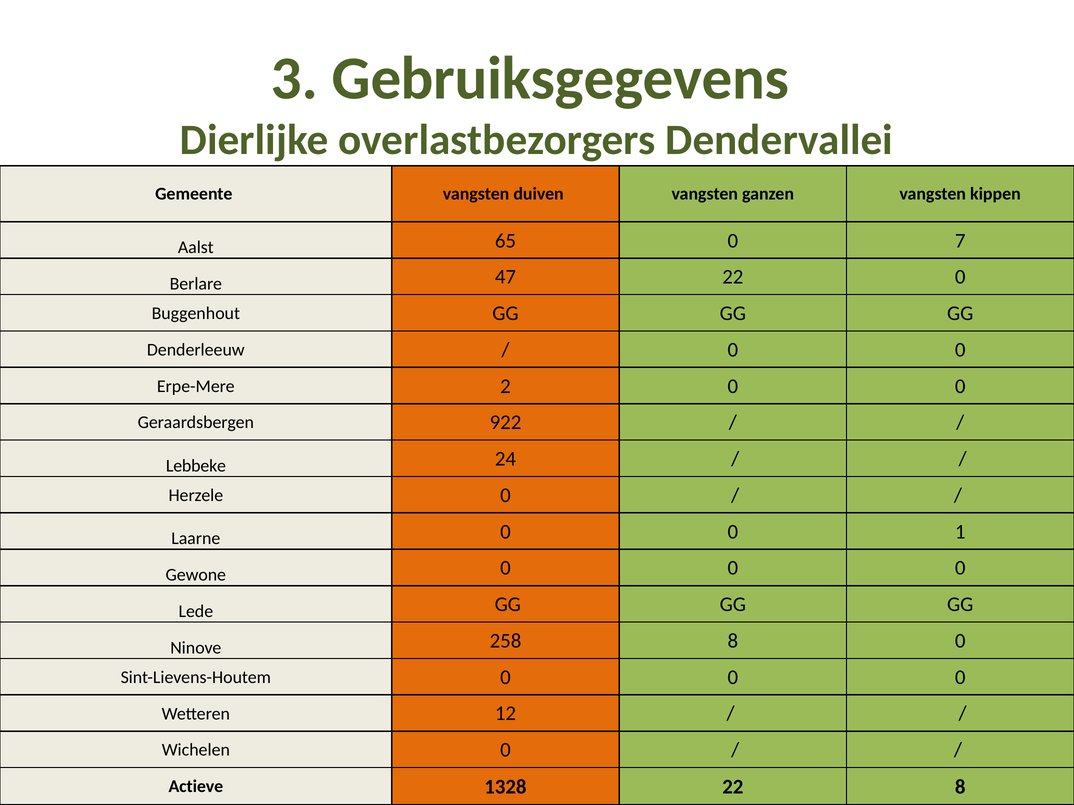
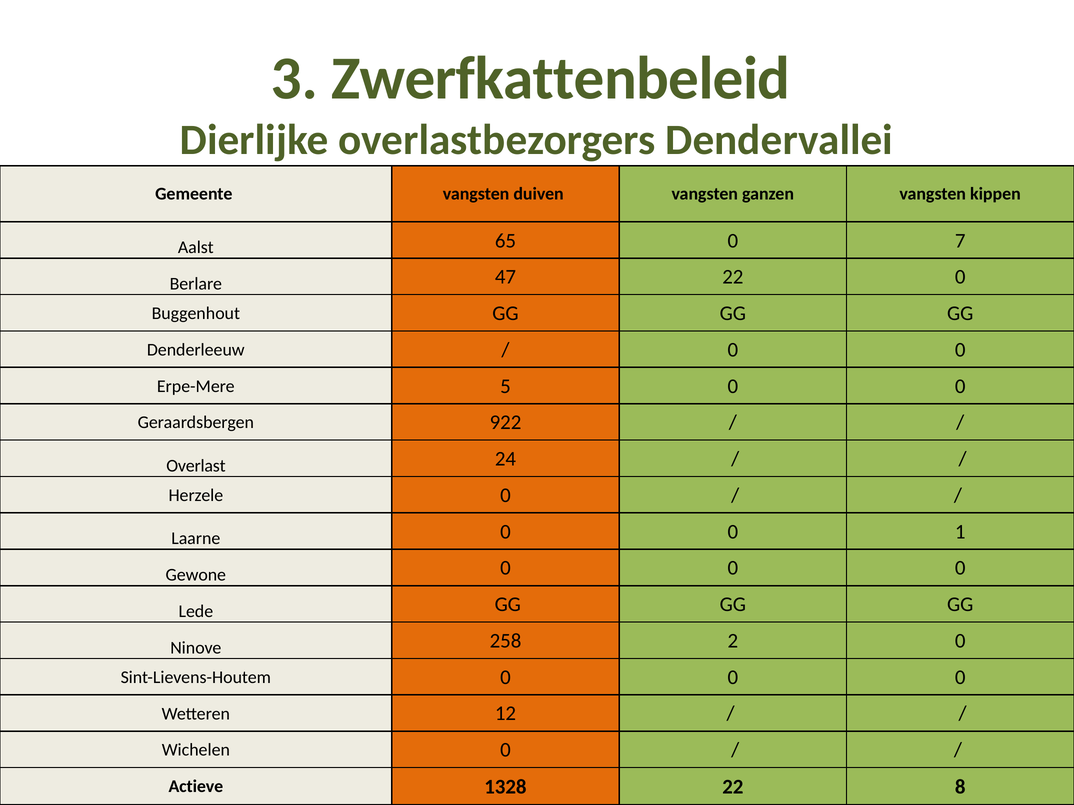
Gebruiksgegevens: Gebruiksgegevens -> Zwerfkattenbeleid (561, 79)
2: 2 -> 5 (505, 386)
Lebbeke: Lebbeke -> Overlast (196, 466)
258 8: 8 -> 2 (733, 641)
